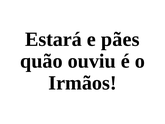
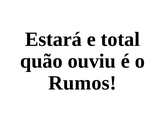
pães: pães -> total (120, 39)
Irmãos: Irmãos -> Rumos (82, 83)
